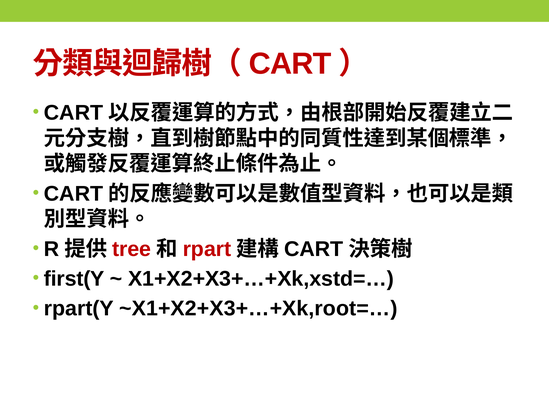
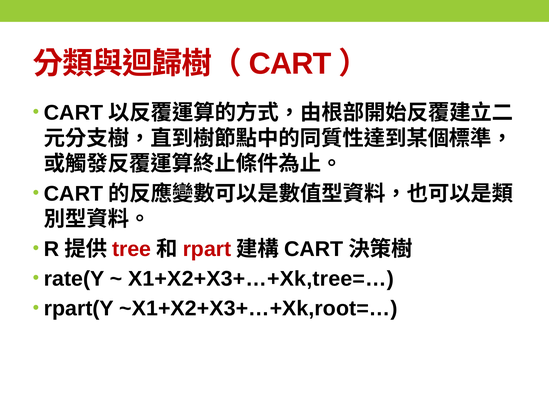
first(Y: first(Y -> rate(Y (74, 279)
X1+X2+X3+…+Xk,xstd=…: X1+X2+X3+…+Xk,xstd=… -> X1+X2+X3+…+Xk,tree=… (261, 279)
